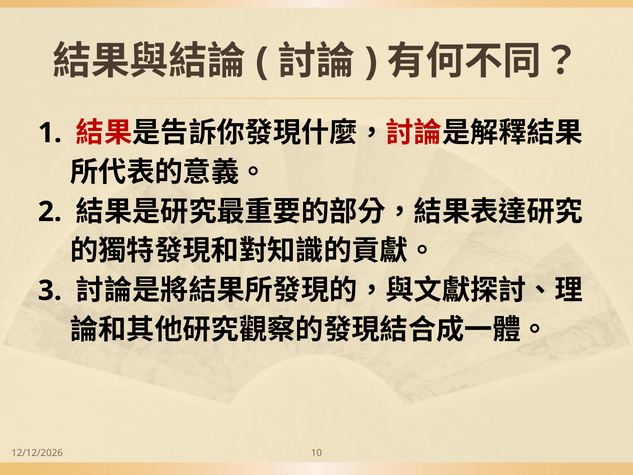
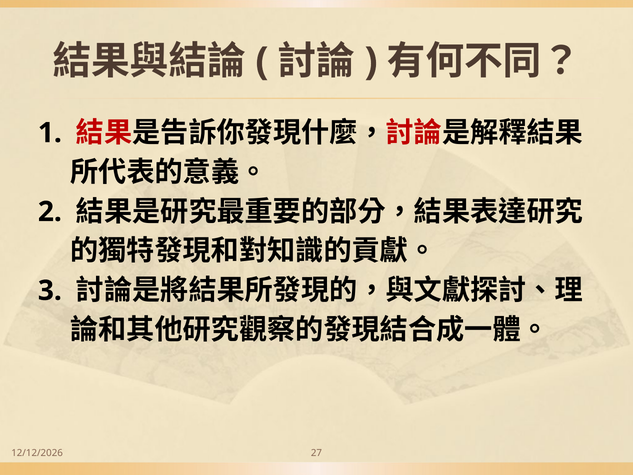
10: 10 -> 27 (316, 453)
